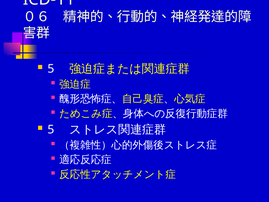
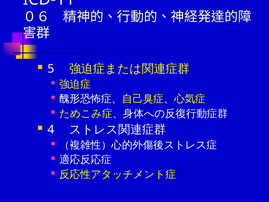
5: 5 -> 4 (51, 129)
